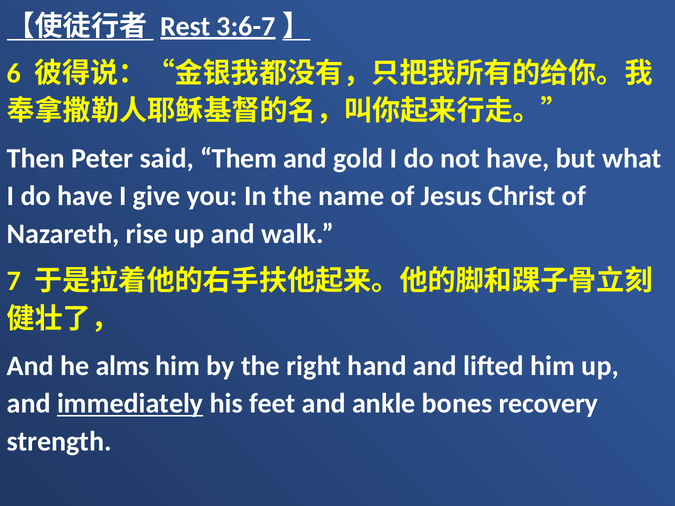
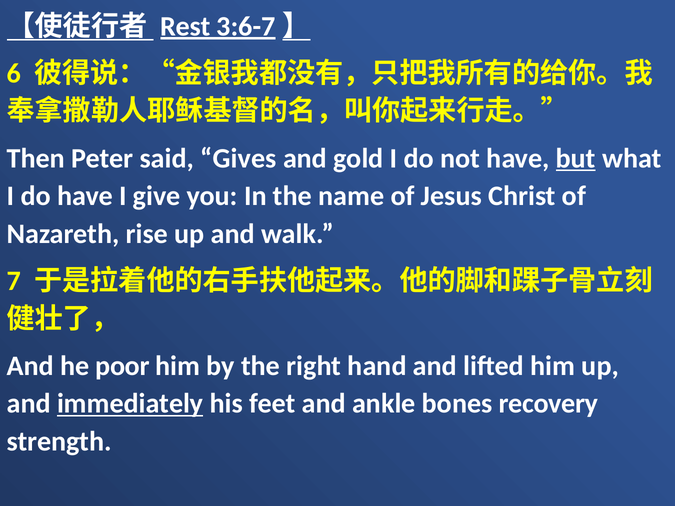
Them: Them -> Gives (238, 158)
but underline: none -> present (576, 158)
alms: alms -> poor (123, 366)
